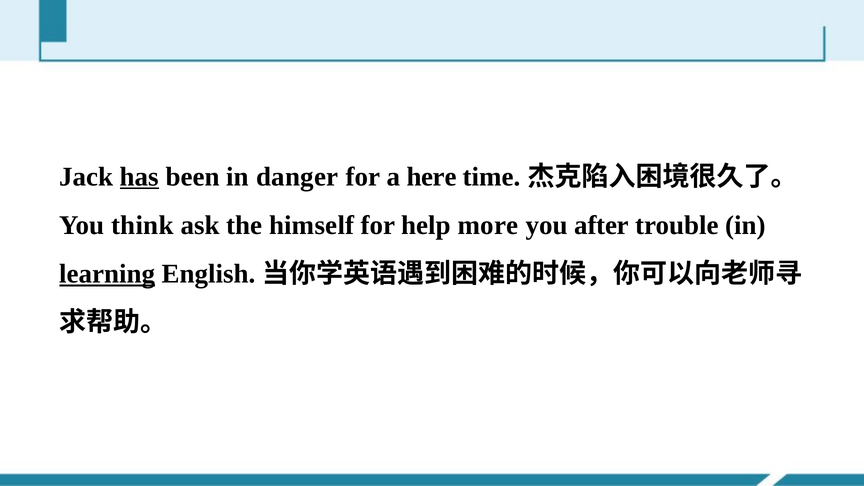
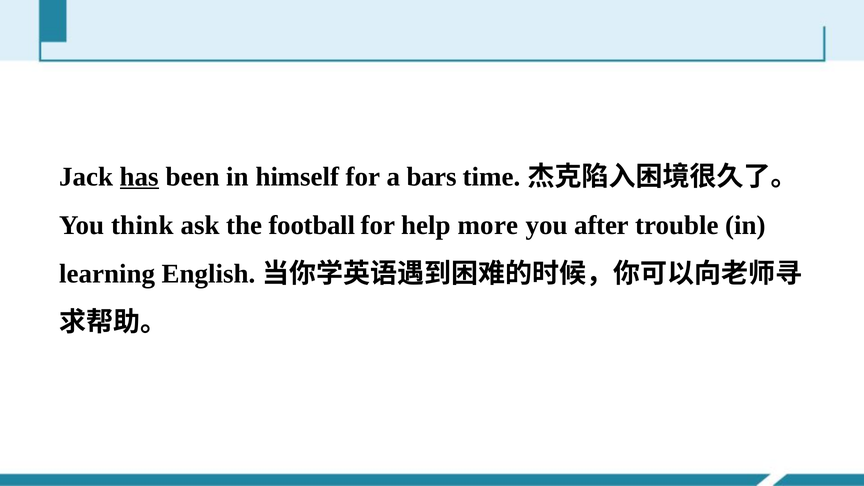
danger: danger -> himself (297, 177)
here: here -> bars (432, 177)
himself: himself -> football (312, 225)
learning underline: present -> none (107, 274)
